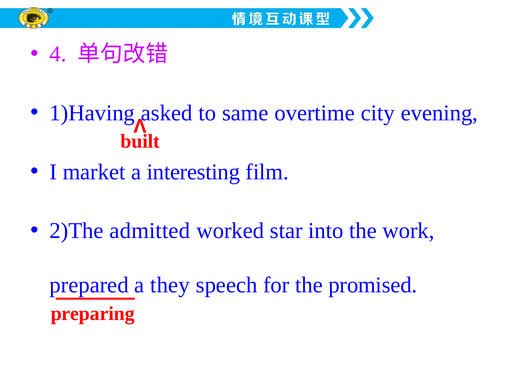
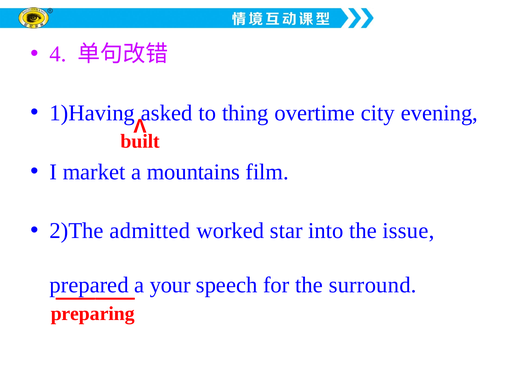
same: same -> thing (245, 113)
interesting: interesting -> mountains (193, 172)
work: work -> issue (408, 231)
they: they -> your (170, 285)
promised: promised -> surround (373, 285)
